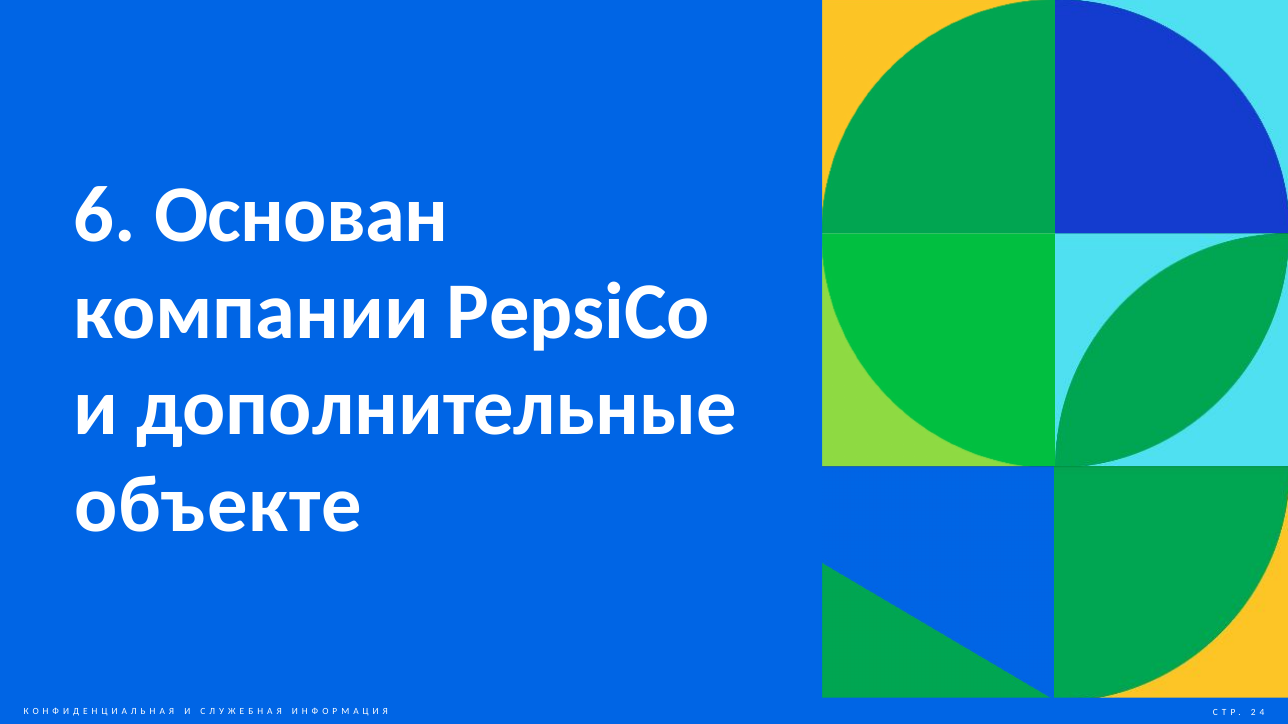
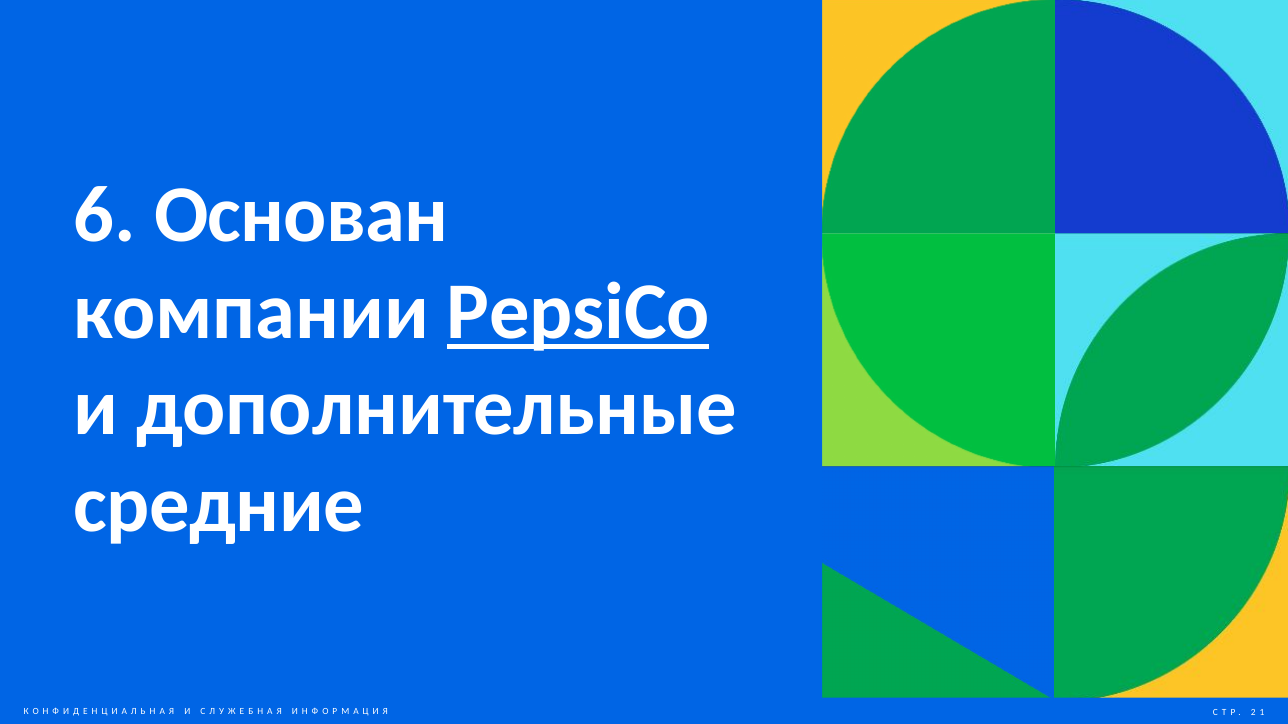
PepsiCo underline: none -> present (578, 312)
объекте: объекте -> средние (219, 505)
4: 4 -> 1 (1262, 712)
